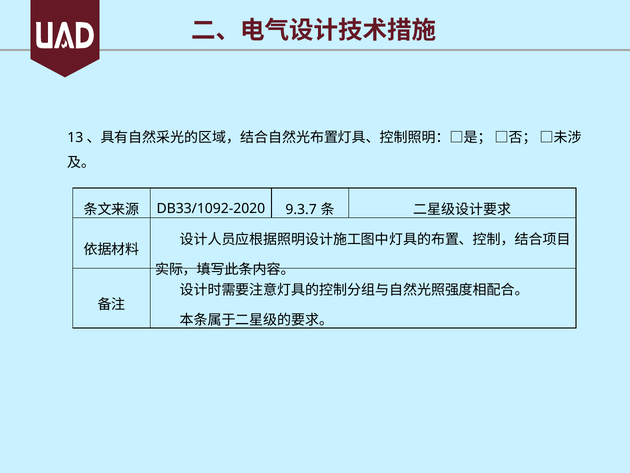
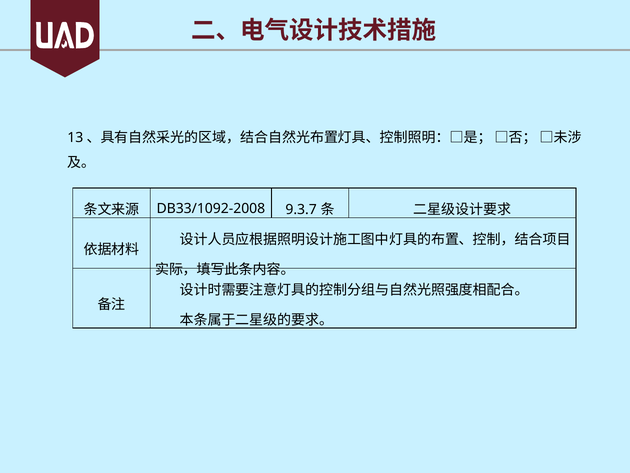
DB33/1092-2020: DB33/1092-2020 -> DB33/1092-2008 (211, 208)
